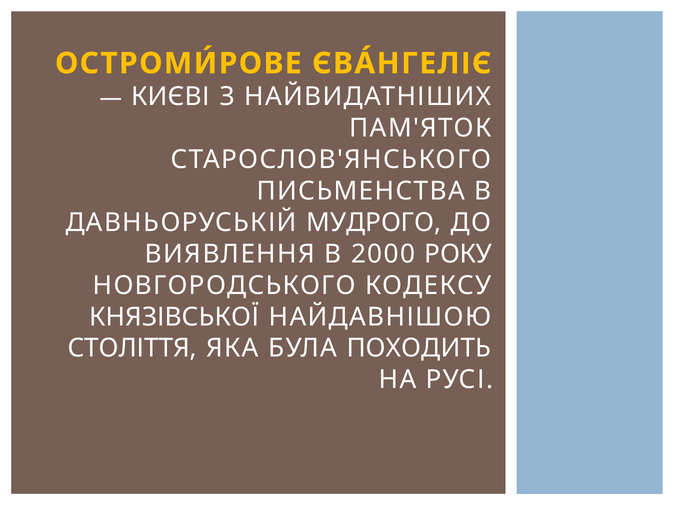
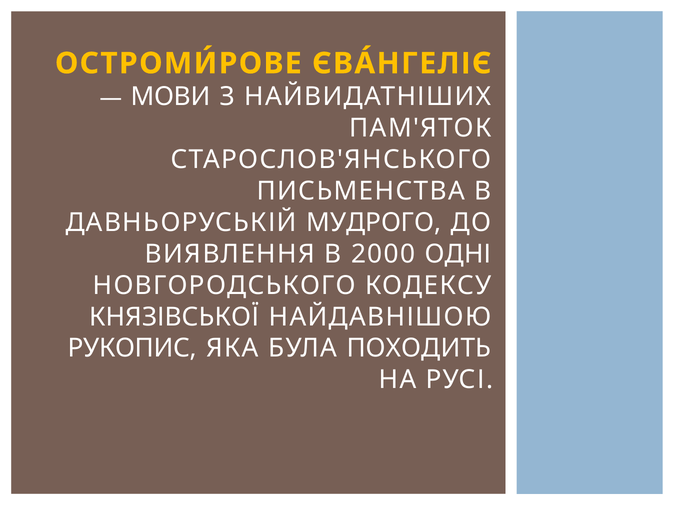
КИЄВІ: КИЄВІ -> МОВИ (171, 97)
РОКУ: РОКУ -> ОДНІ (458, 254)
СТОЛІТТЯ: СТОЛІТТЯ -> РУКОПИС (132, 349)
